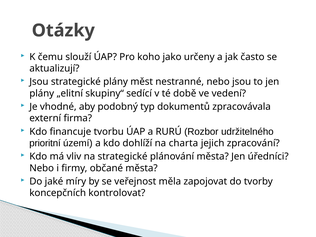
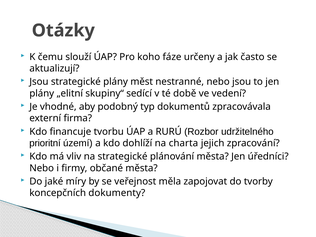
jako: jako -> fáze (172, 57)
kontrolovat: kontrolovat -> dokumenty (117, 193)
